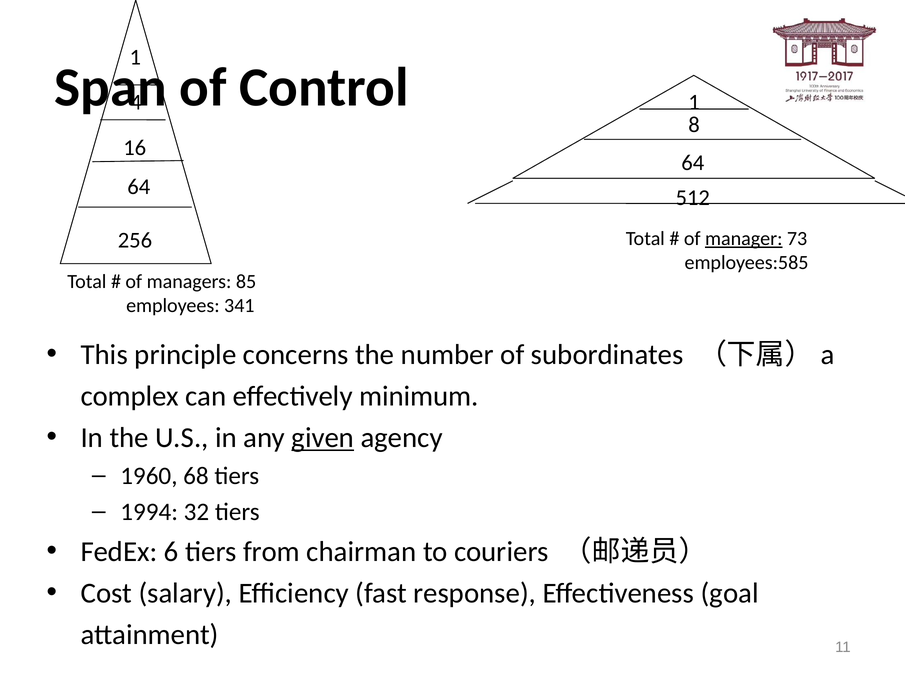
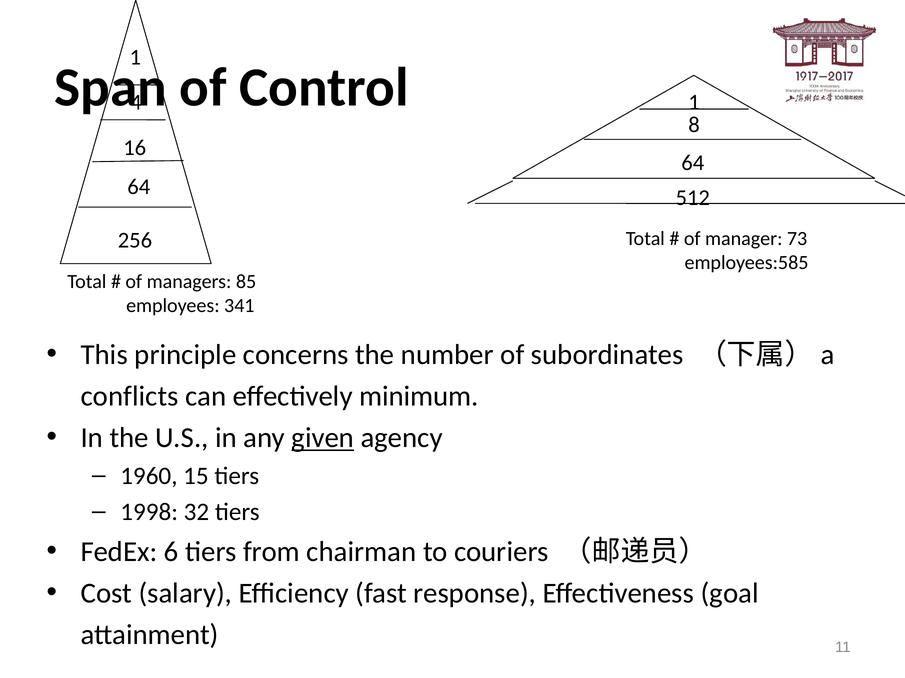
manager underline: present -> none (744, 239)
complex: complex -> conflicts (130, 397)
68: 68 -> 15 (196, 476)
1994: 1994 -> 1998 (149, 513)
